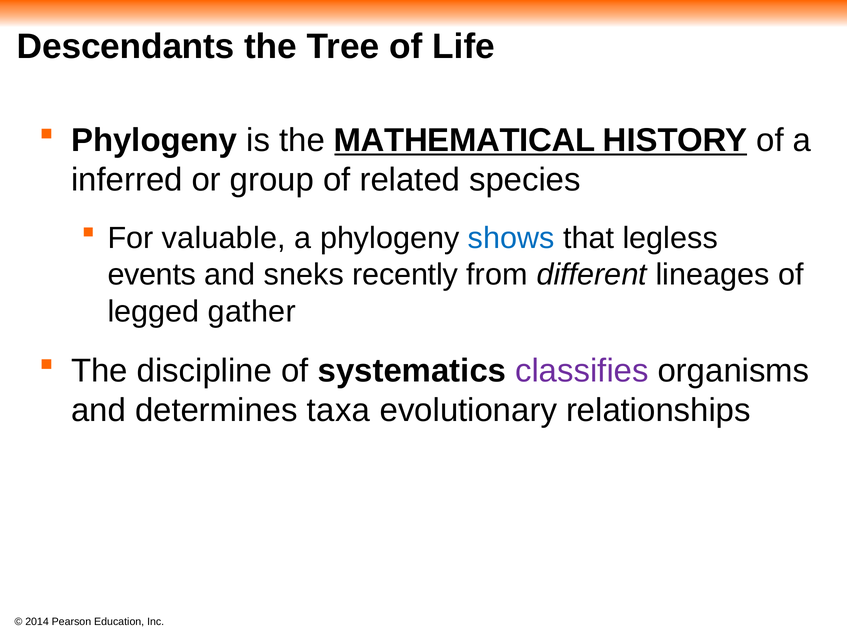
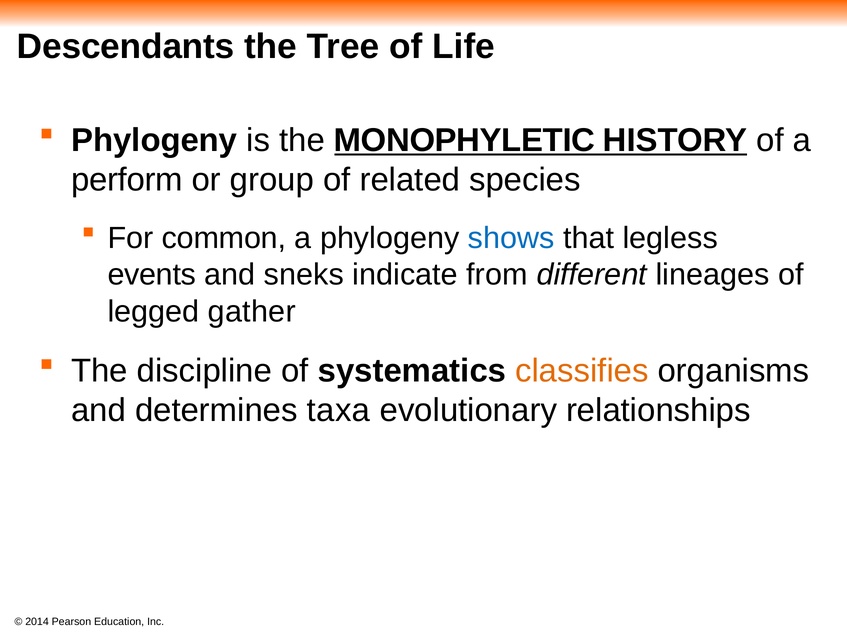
MATHEMATICAL: MATHEMATICAL -> MONOPHYLETIC (464, 140)
inferred: inferred -> perform (127, 180)
valuable: valuable -> common (224, 238)
recently: recently -> indicate (405, 275)
classifies colour: purple -> orange (582, 370)
